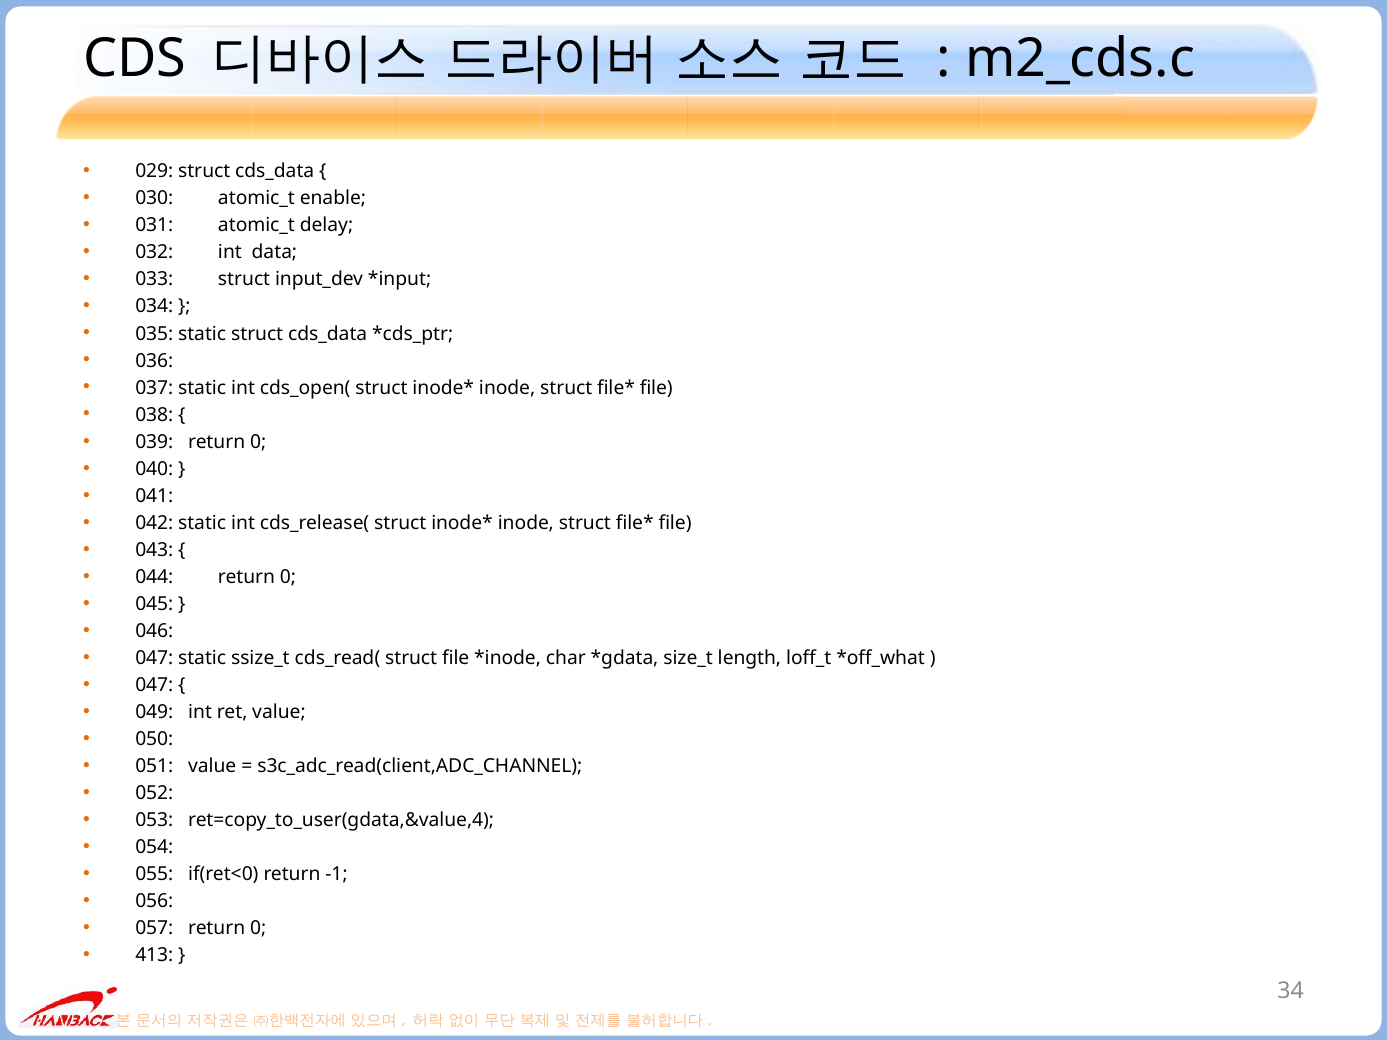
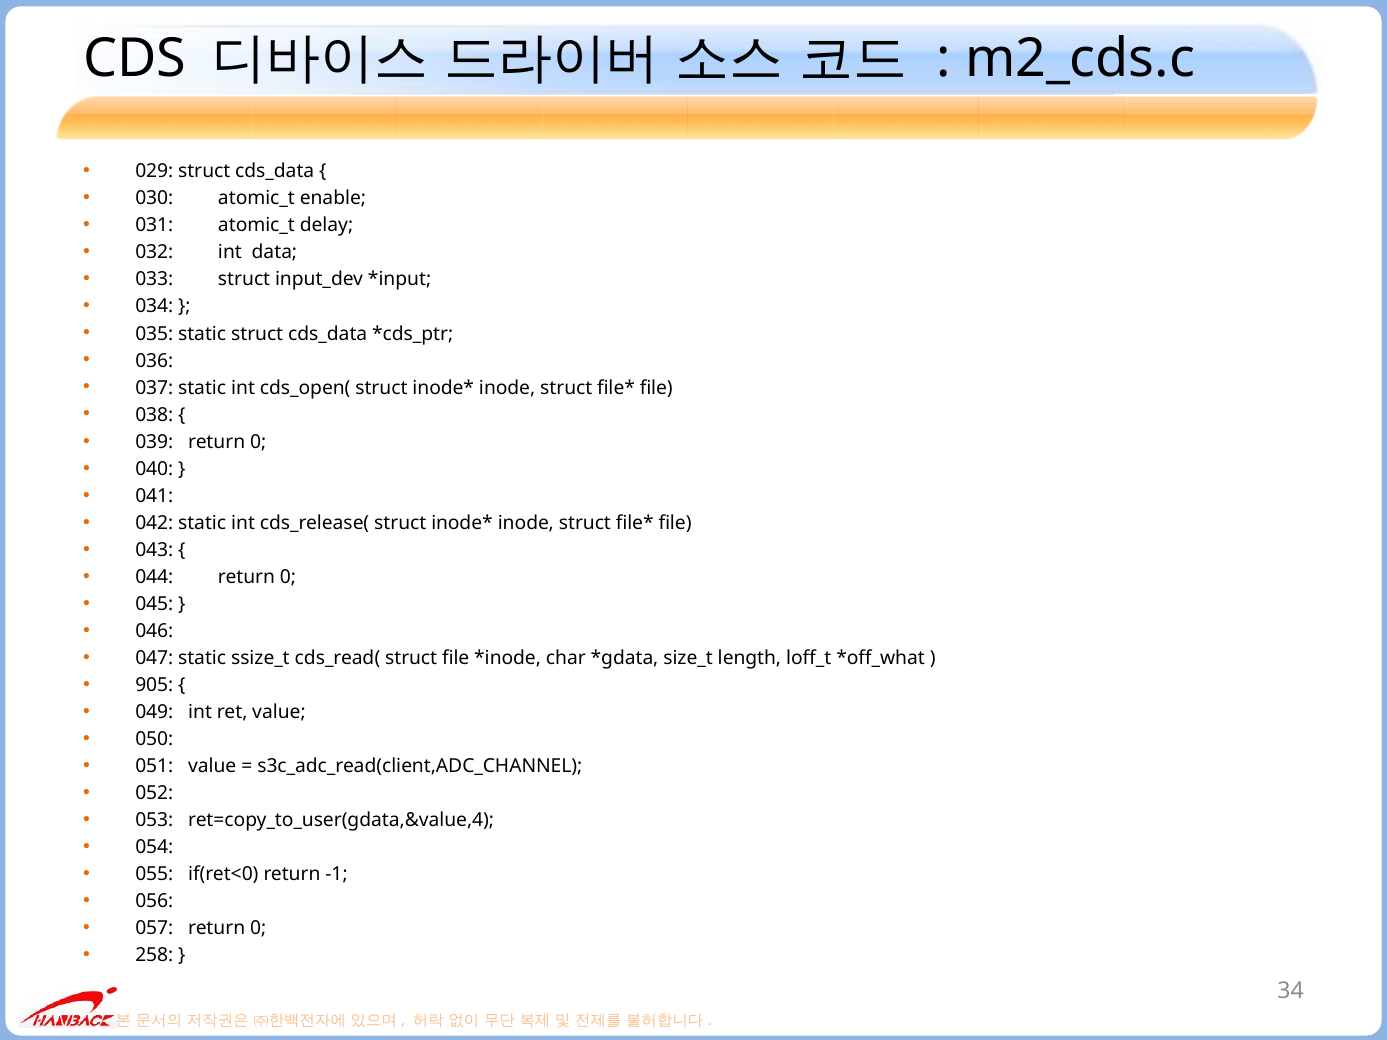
047: 047 -> 905 (154, 685)
413: 413 -> 258 (154, 955)
